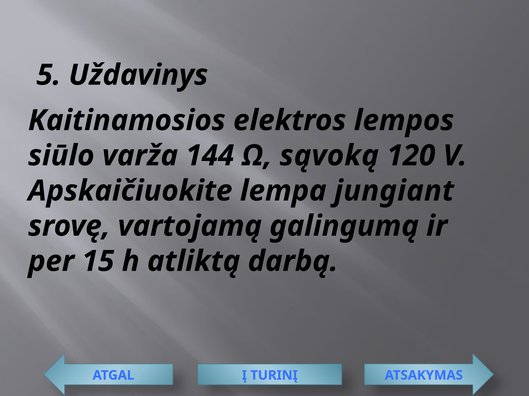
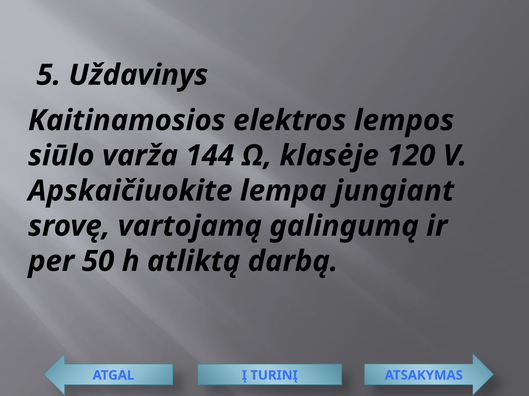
sąvoką: sąvoką -> klasėje (329, 156)
15: 15 -> 50 (98, 262)
